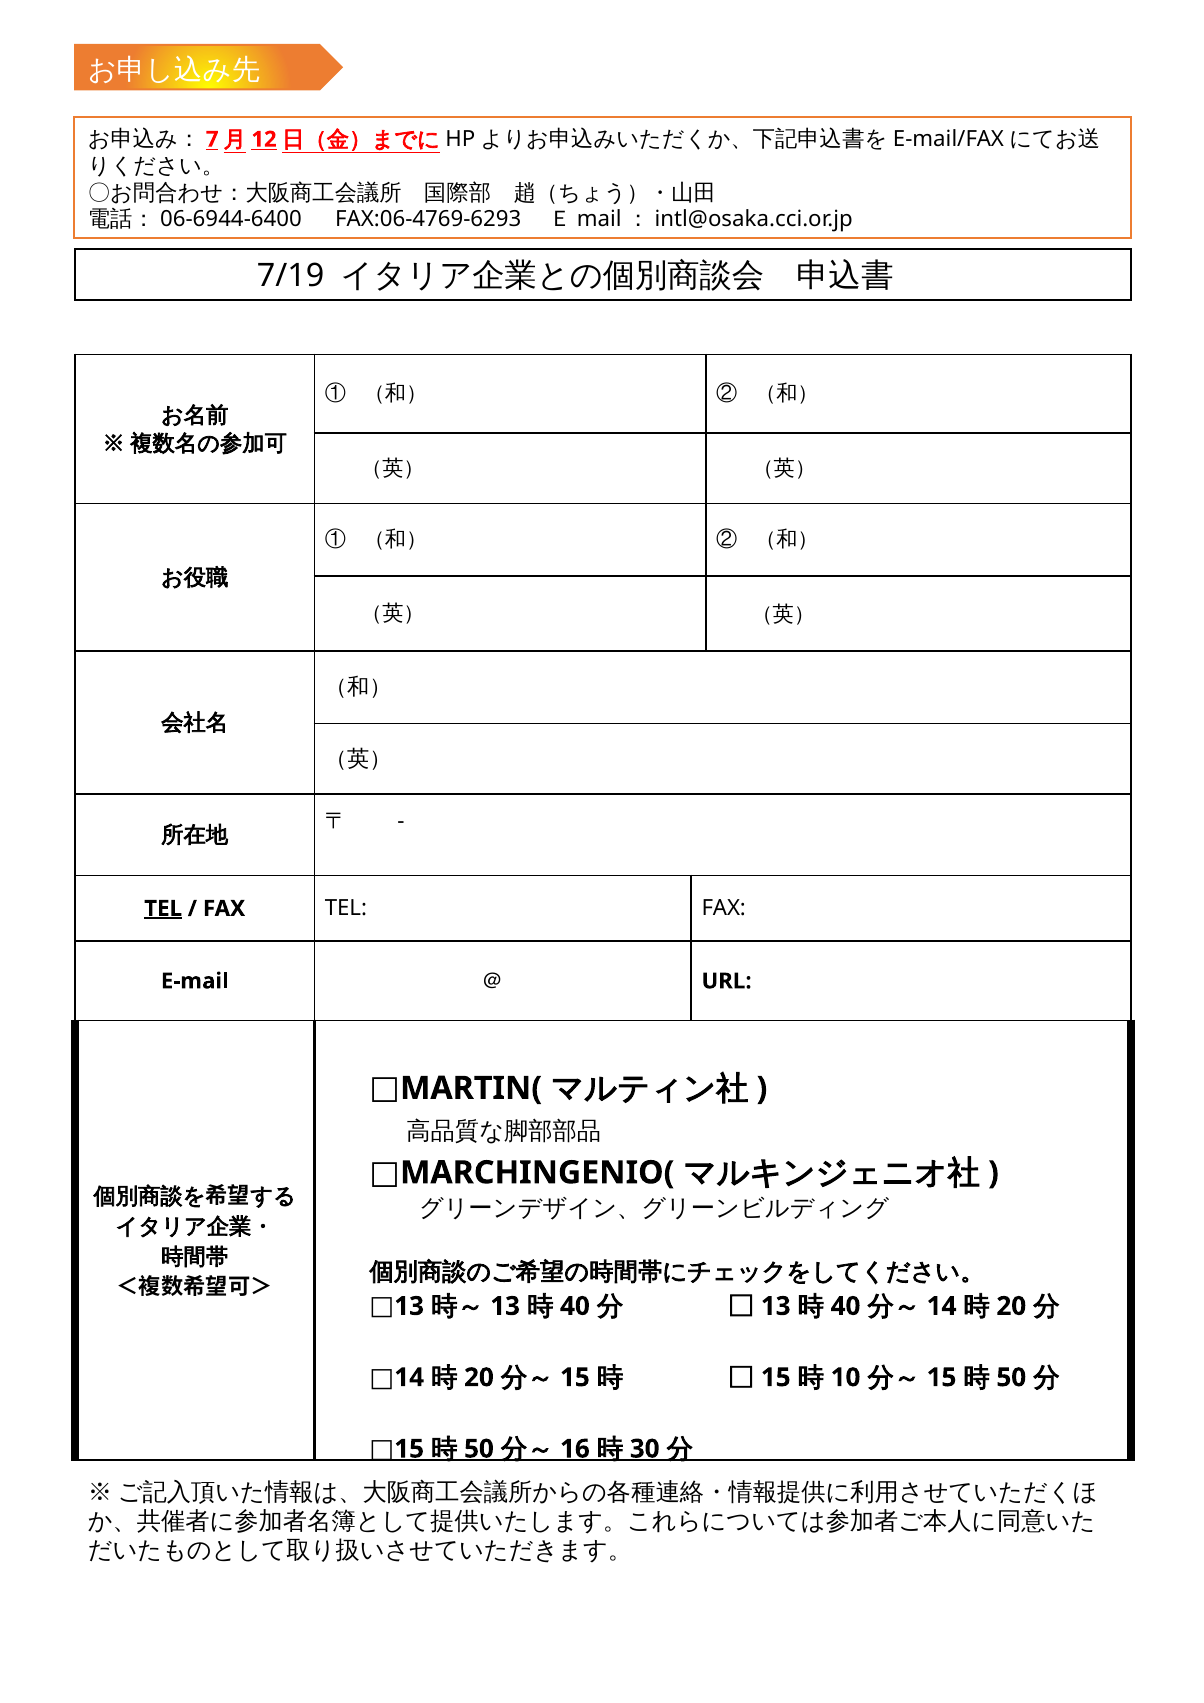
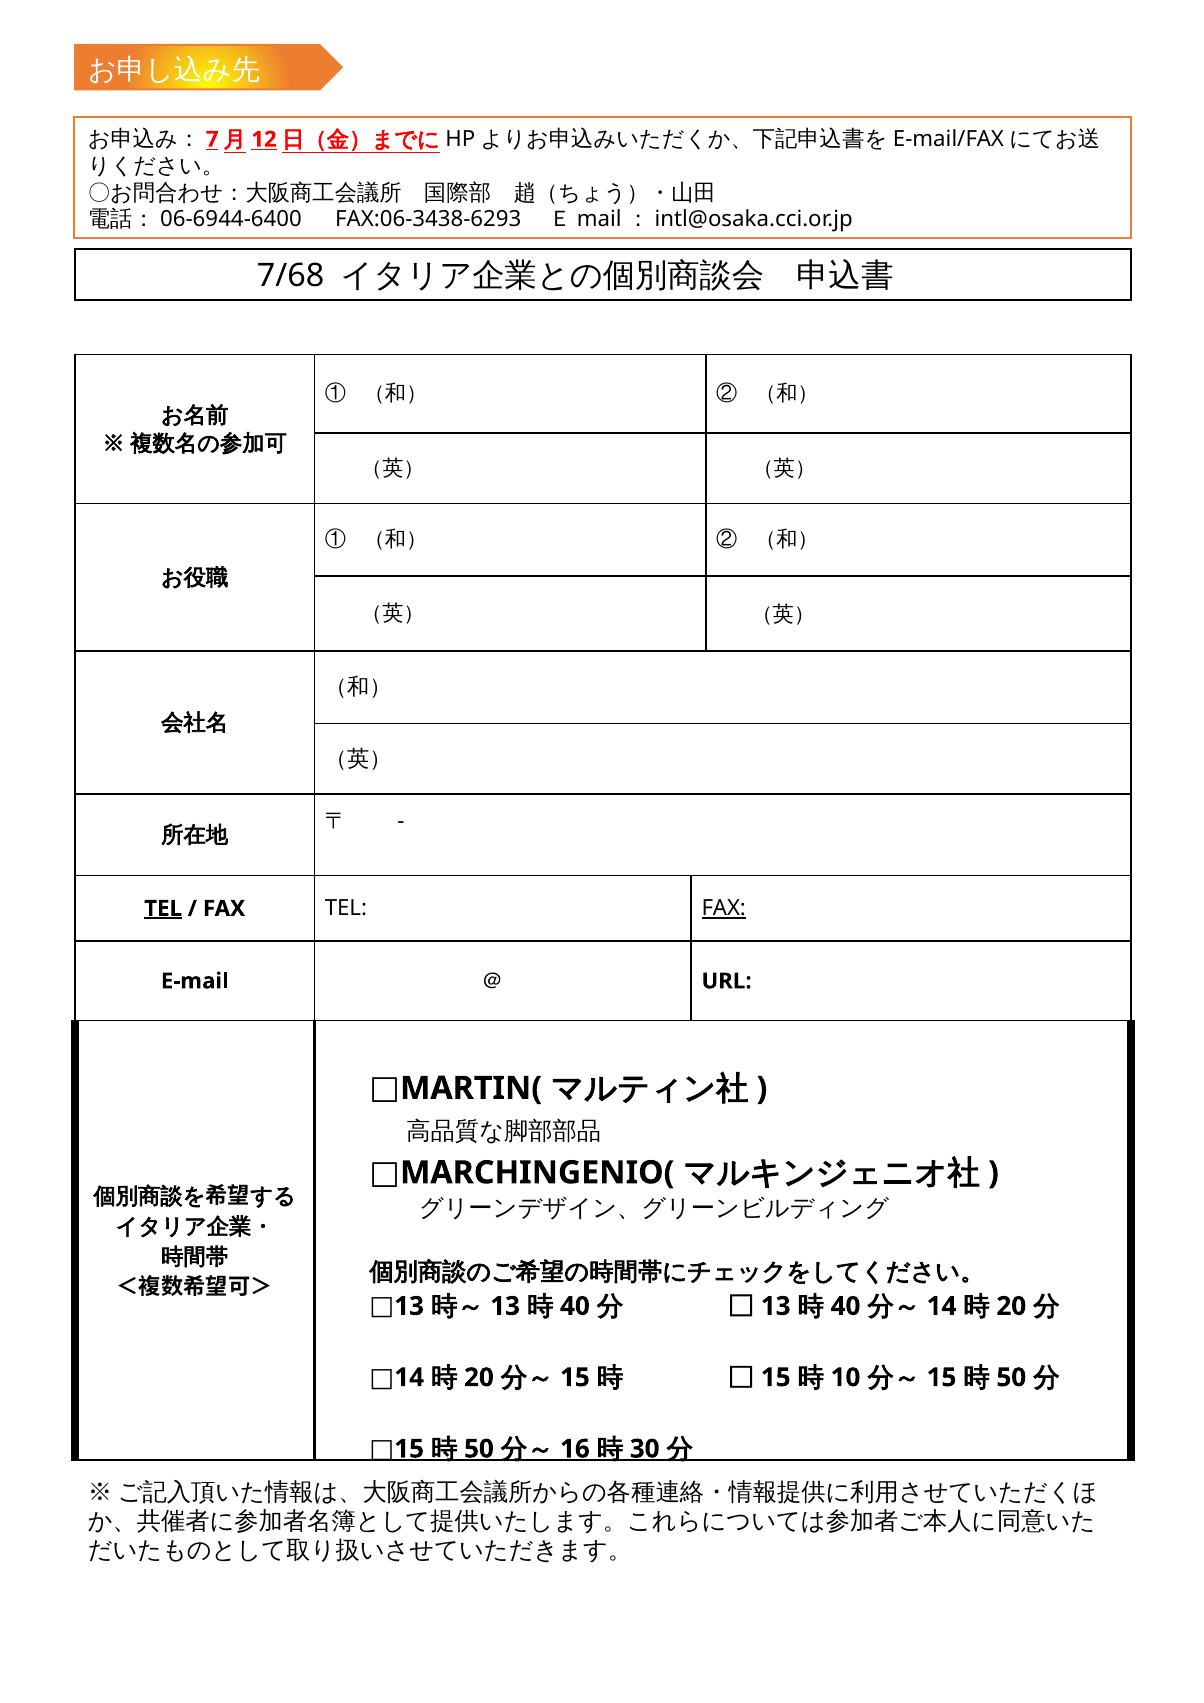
FAX:06-4769-6293: FAX:06-4769-6293 -> FAX:06-3438-6293 (428, 219)
7/19: 7/19 -> 7/68 (291, 275)
FAX underline: none -> present (724, 908)
